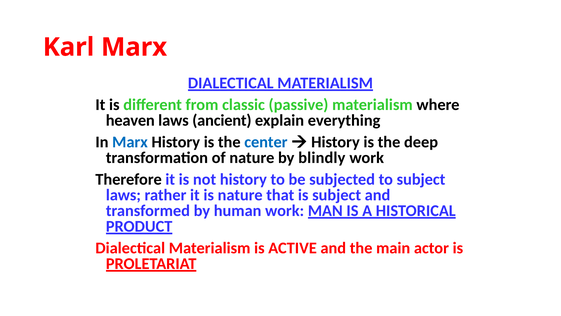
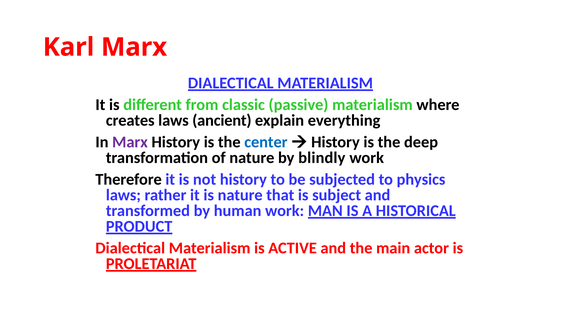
heaven: heaven -> creates (130, 120)
Marx colour: blue -> purple (130, 142)
to subject: subject -> physics (421, 179)
